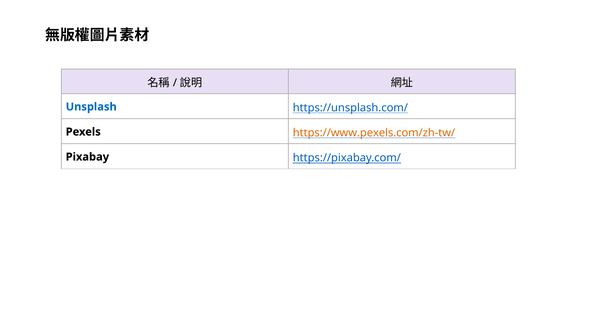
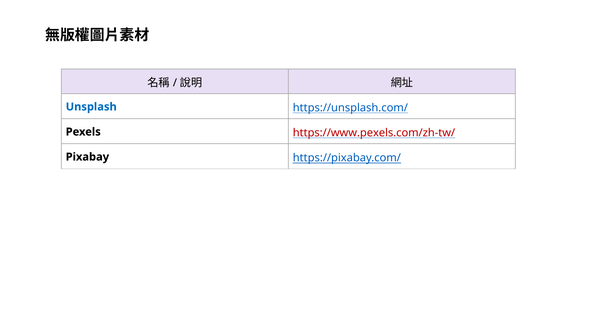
https://www.pexels.com/zh-tw/ colour: orange -> red (374, 133)
